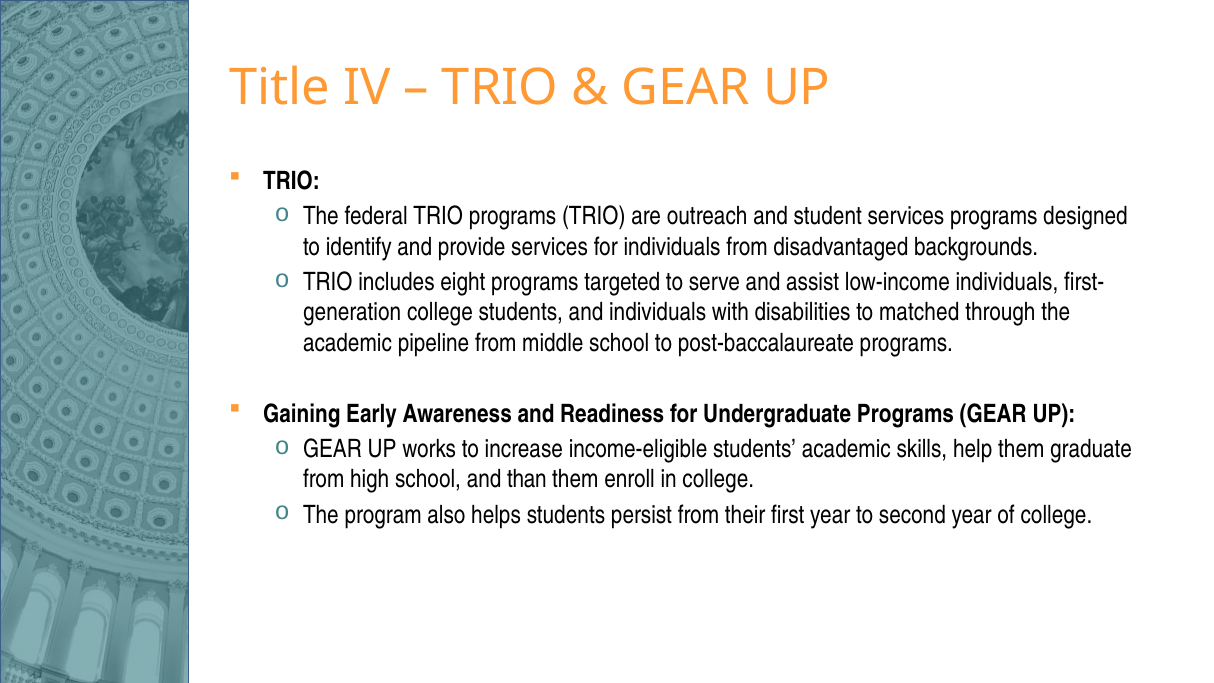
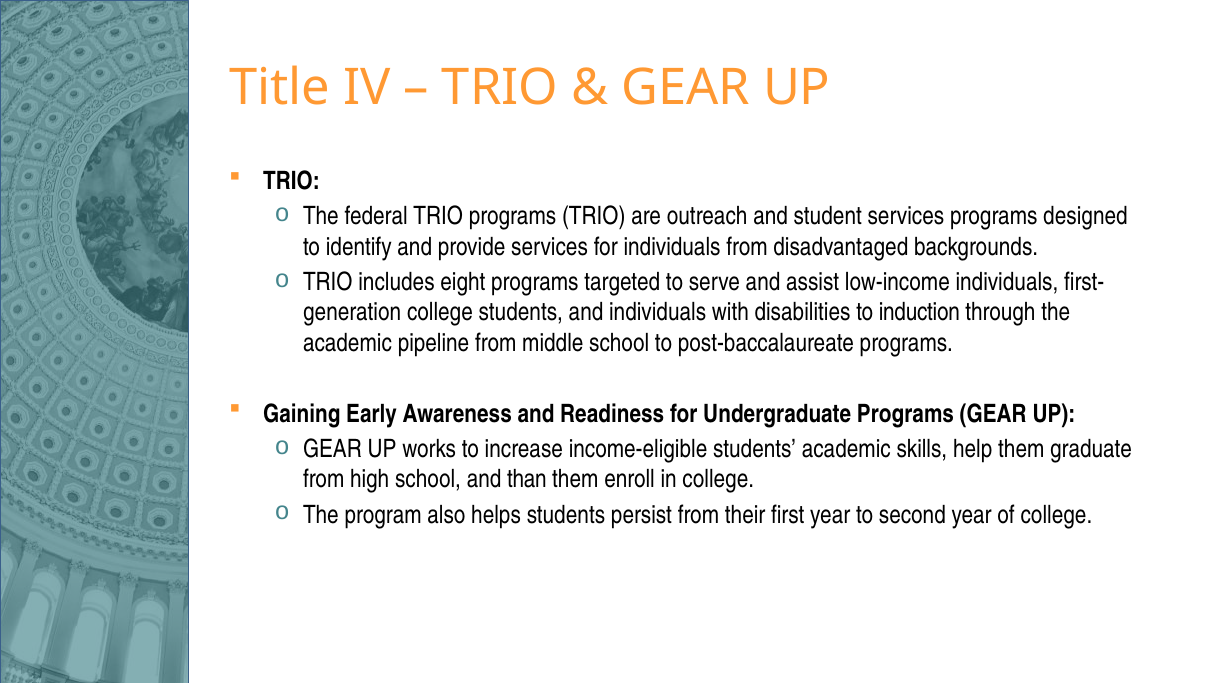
matched: matched -> induction (919, 312)
